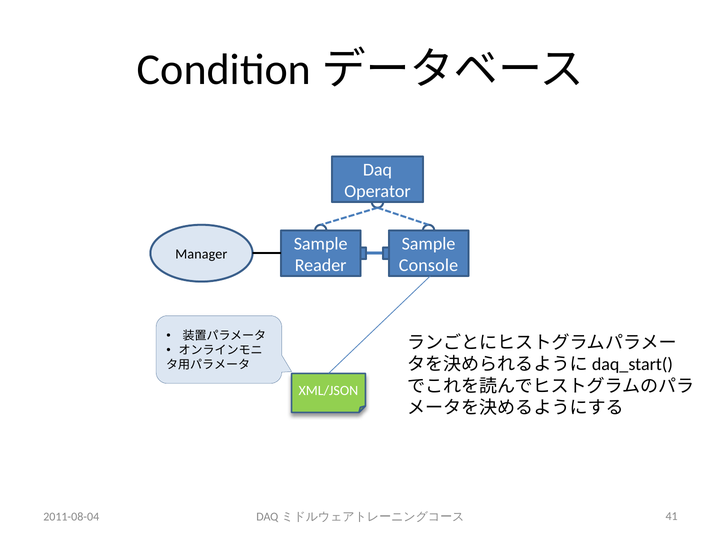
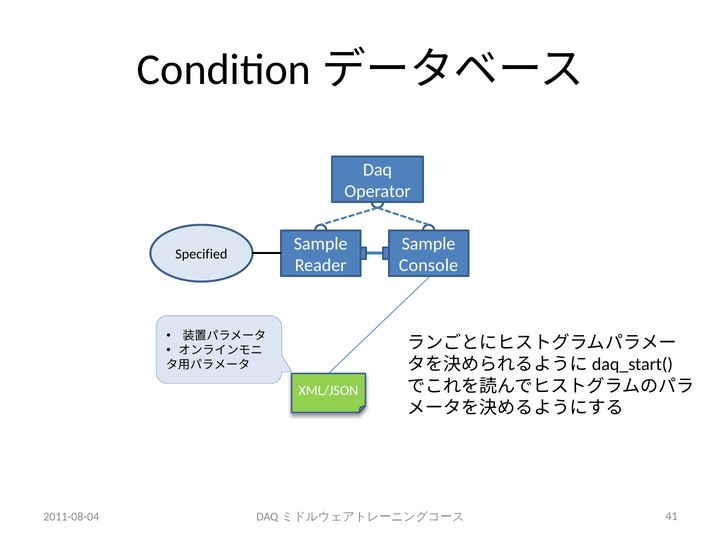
Manager: Manager -> Specified (201, 254)
